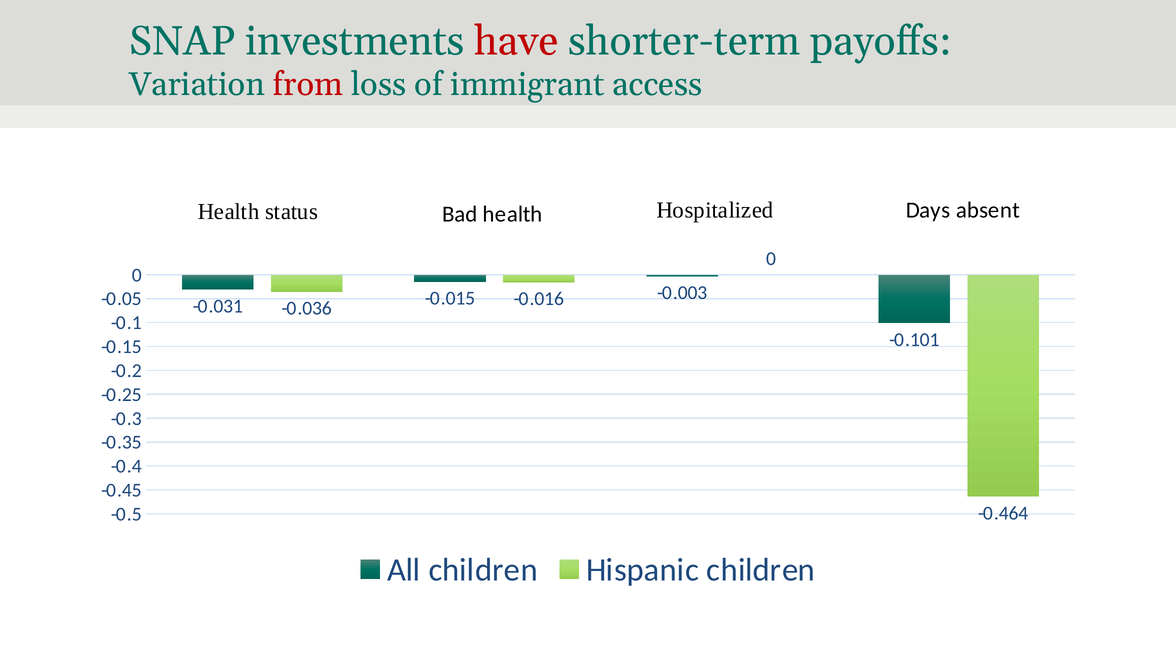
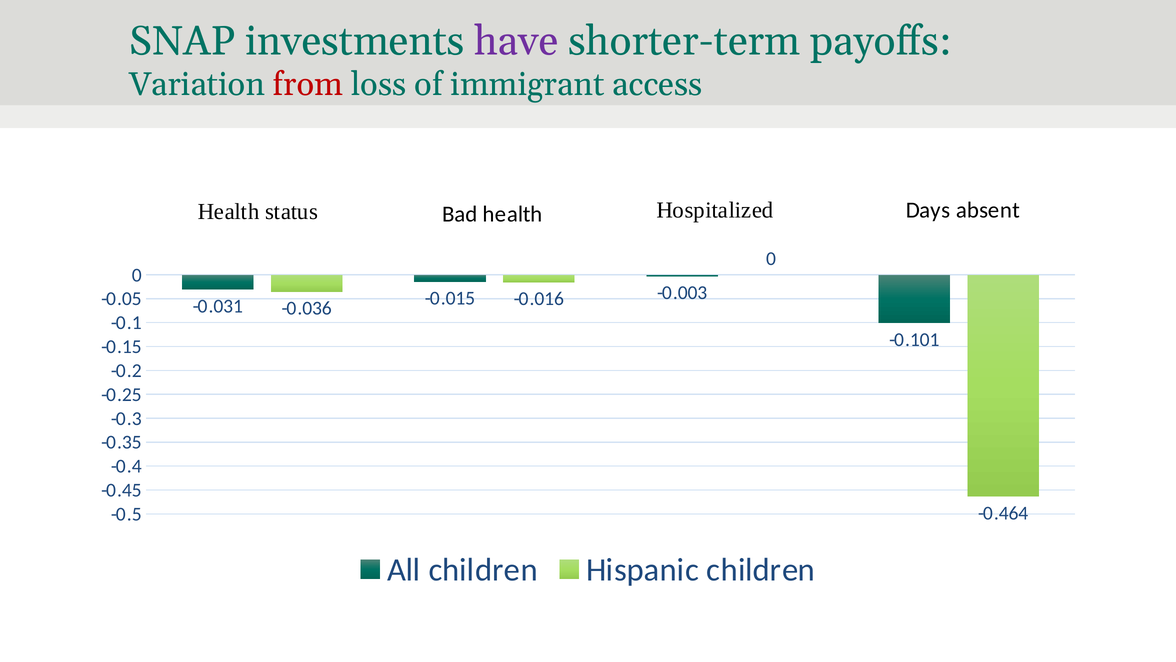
have colour: red -> purple (516, 41)
